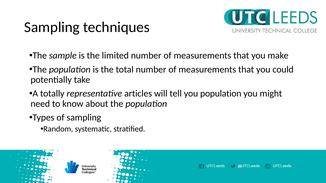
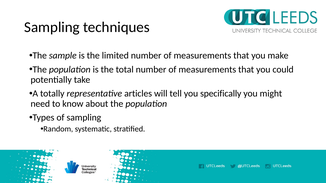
you population: population -> specifically (221, 94)
